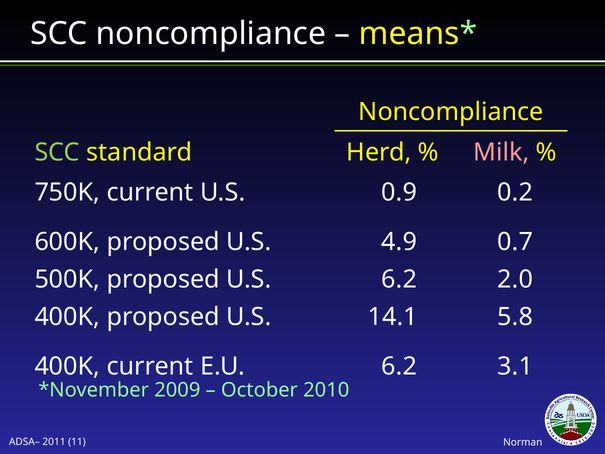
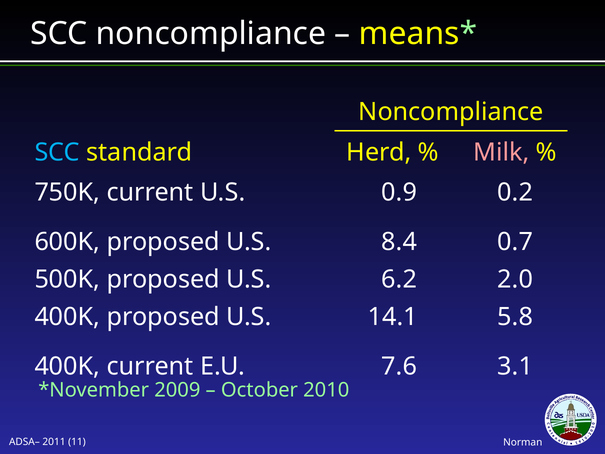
SCC colour: light green -> light blue (57, 152)
4.9: 4.9 -> 8.4 (399, 242)
E.U 6.2: 6.2 -> 7.6 (399, 366)
